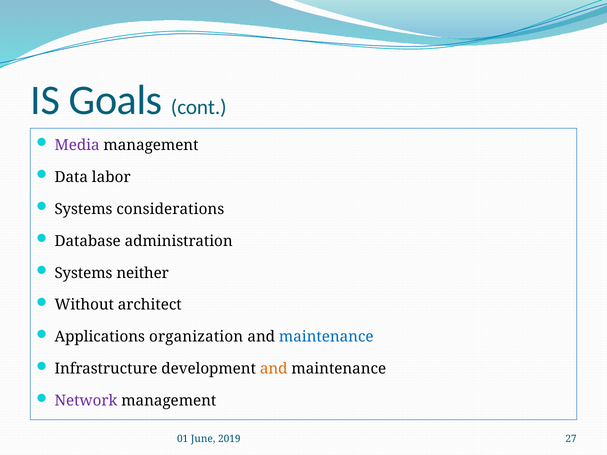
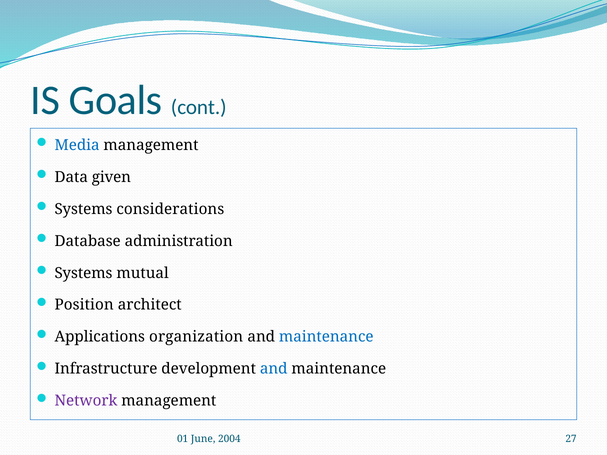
Media colour: purple -> blue (77, 145)
labor: labor -> given (111, 177)
neither: neither -> mutual (143, 273)
Without: Without -> Position (84, 305)
and colour: orange -> blue (274, 369)
2019: 2019 -> 2004 (229, 439)
